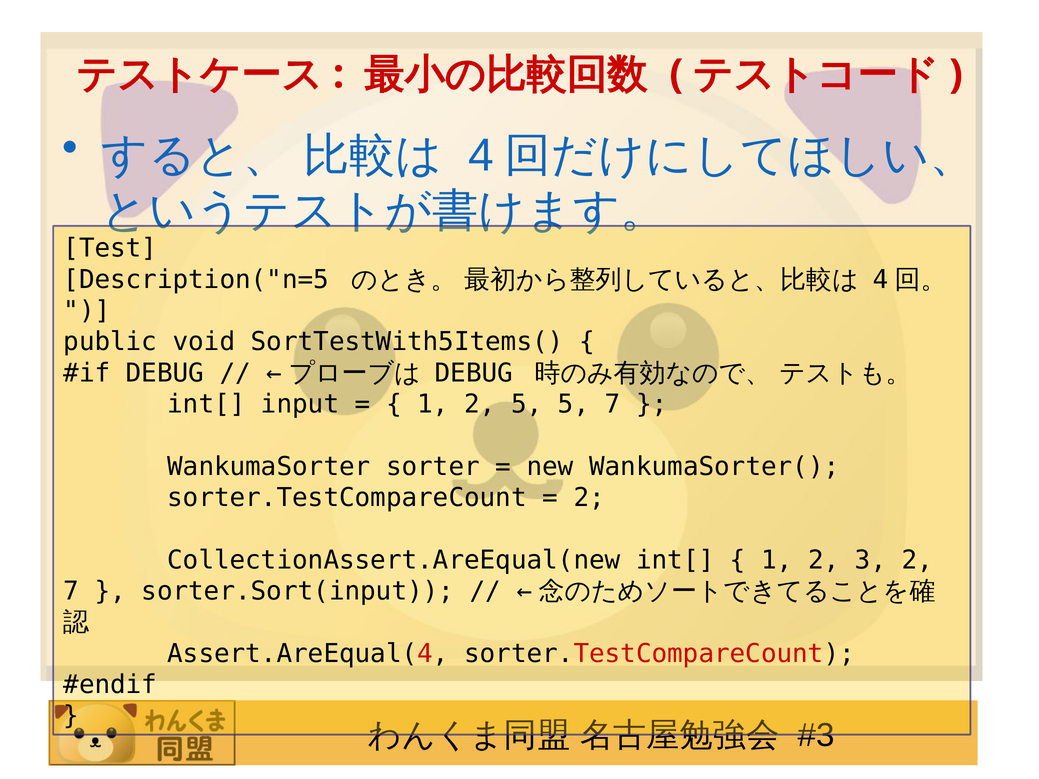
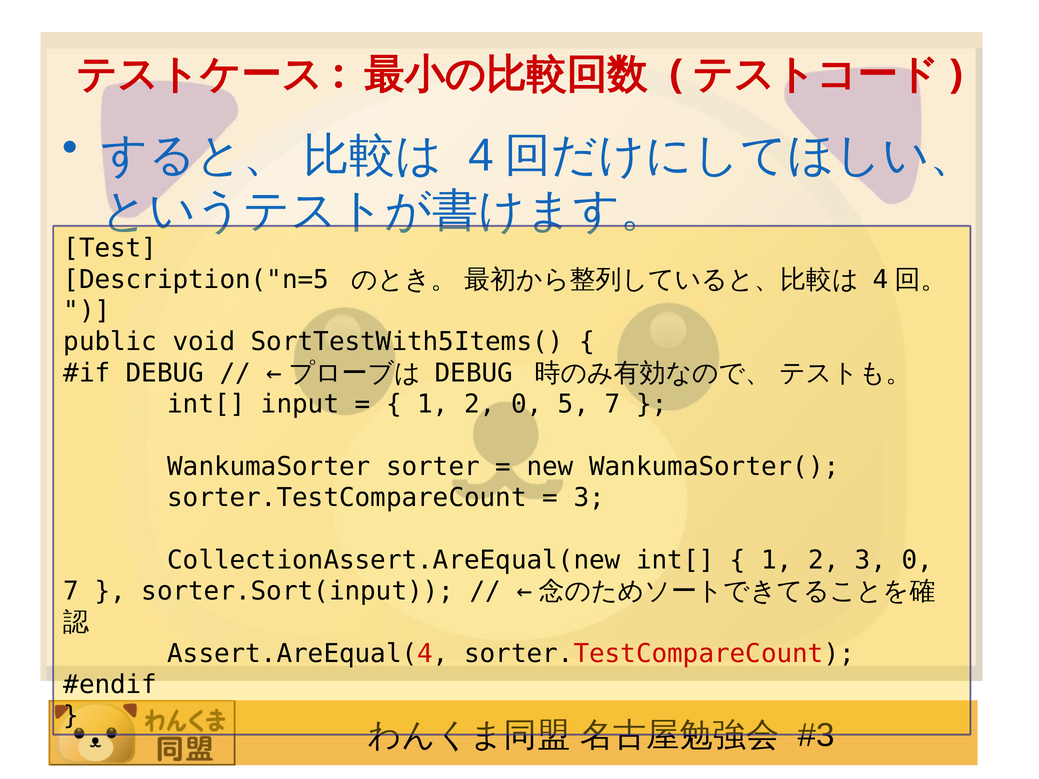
2 5: 5 -> 0 (527, 404)
2: 2 -> 3 (589, 498)
3 2: 2 -> 0 (917, 560)
